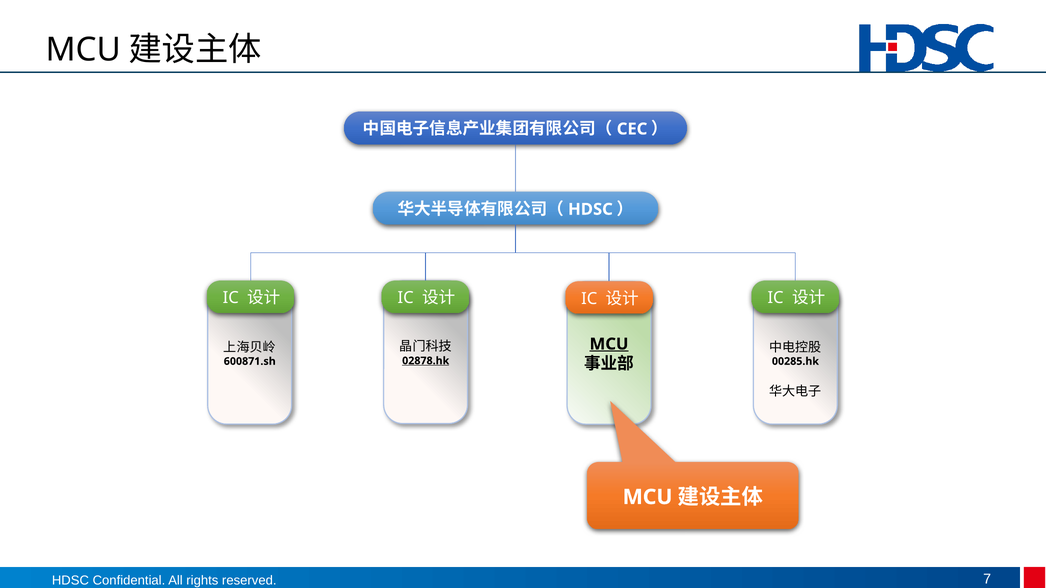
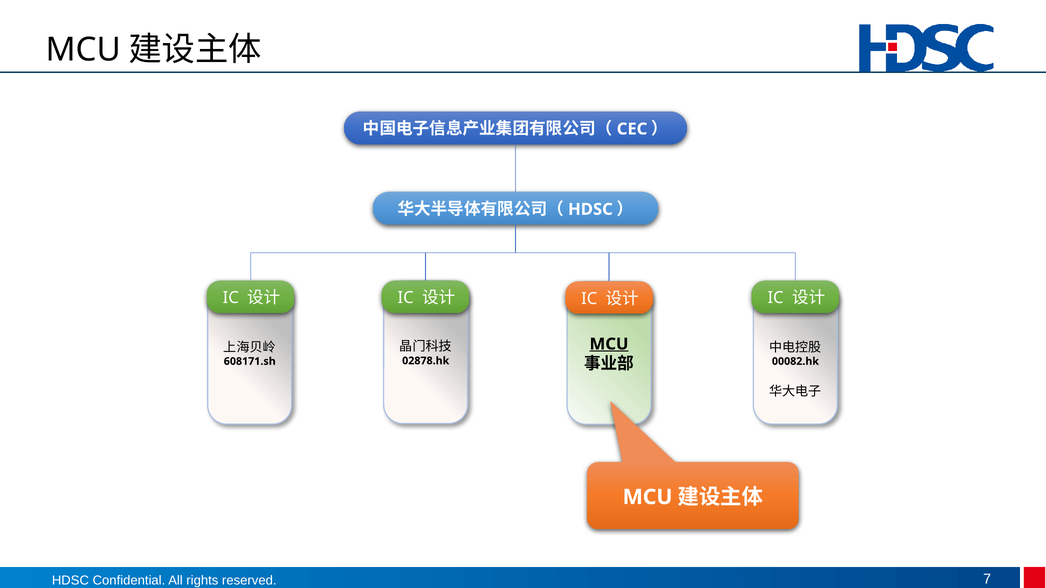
02878.hk underline: present -> none (426, 361)
600871.sh: 600871.sh -> 608171.sh (250, 362)
00285.hk: 00285.hk -> 00082.hk (795, 362)
